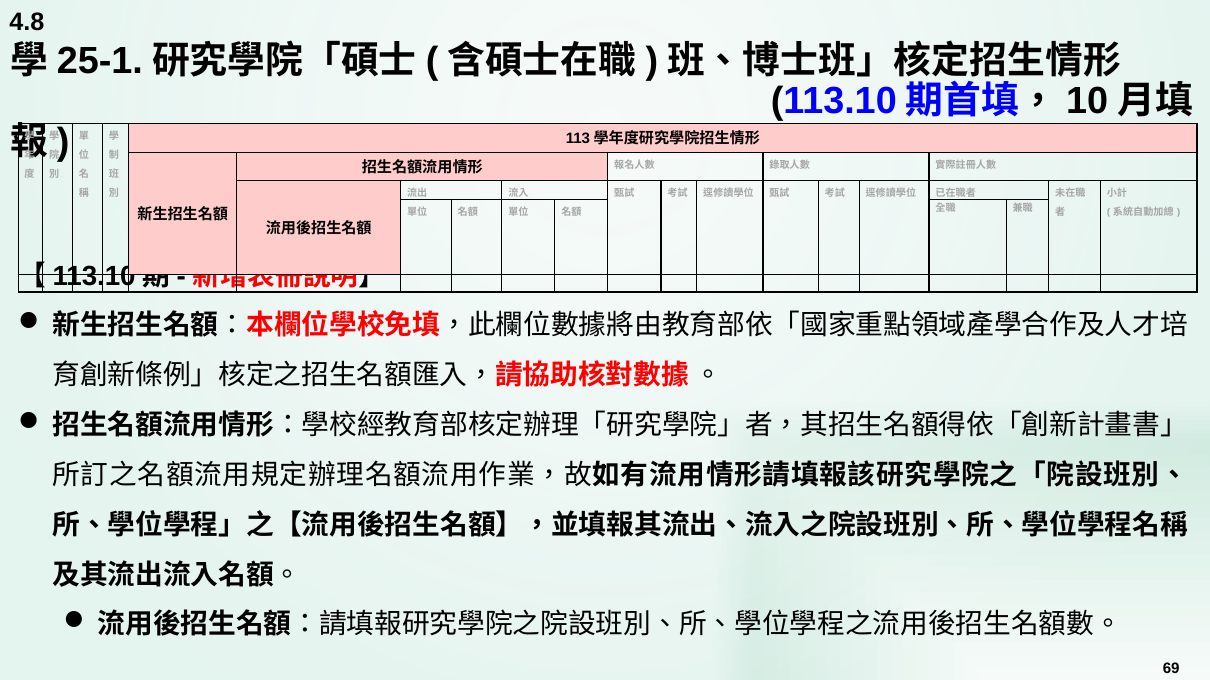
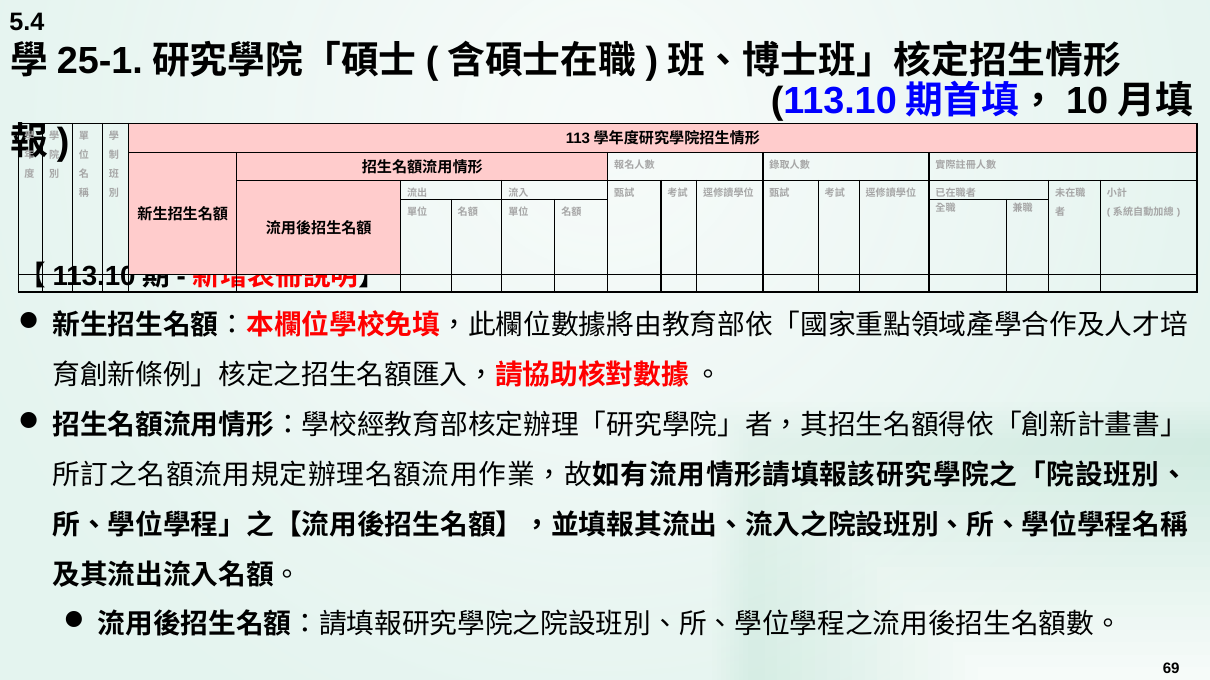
4.8: 4.8 -> 5.4 (27, 22)
